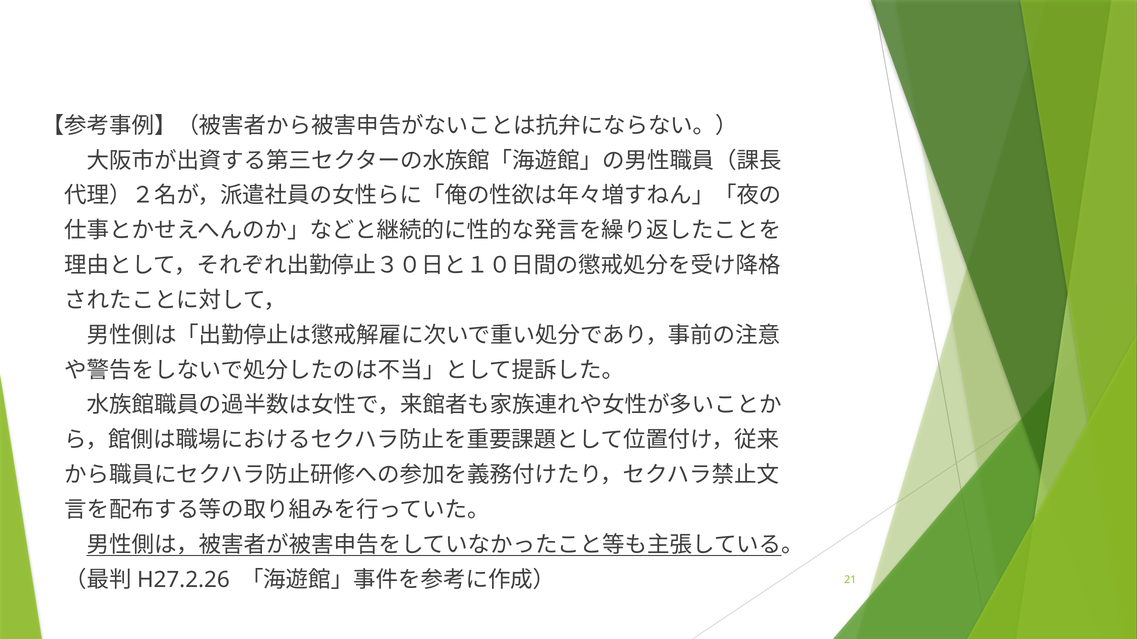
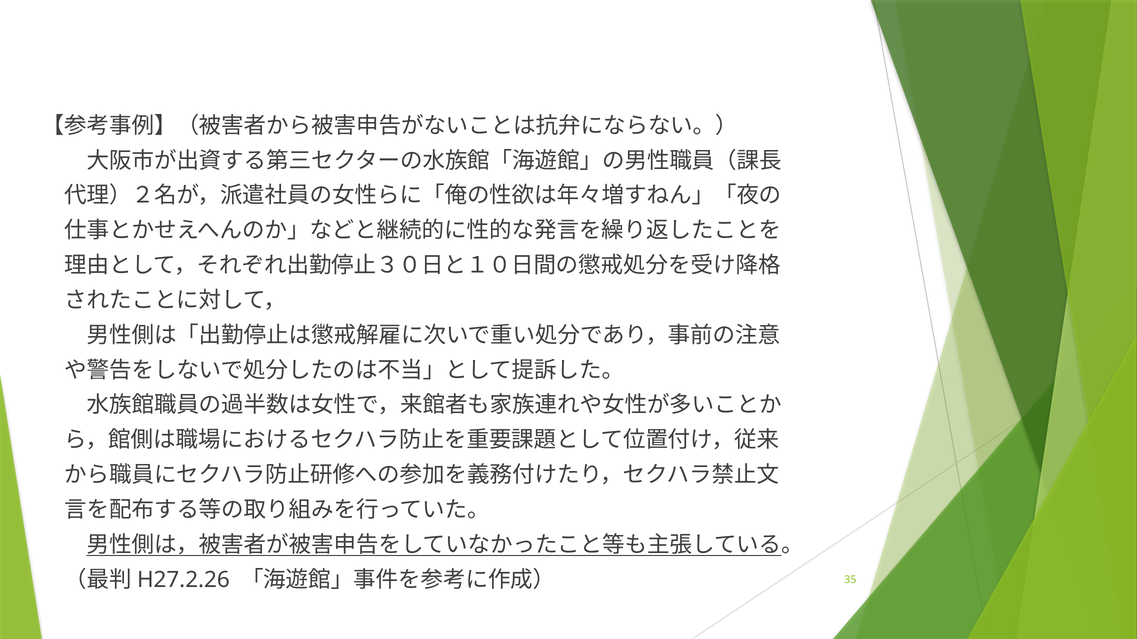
21: 21 -> 35 (850, 580)
